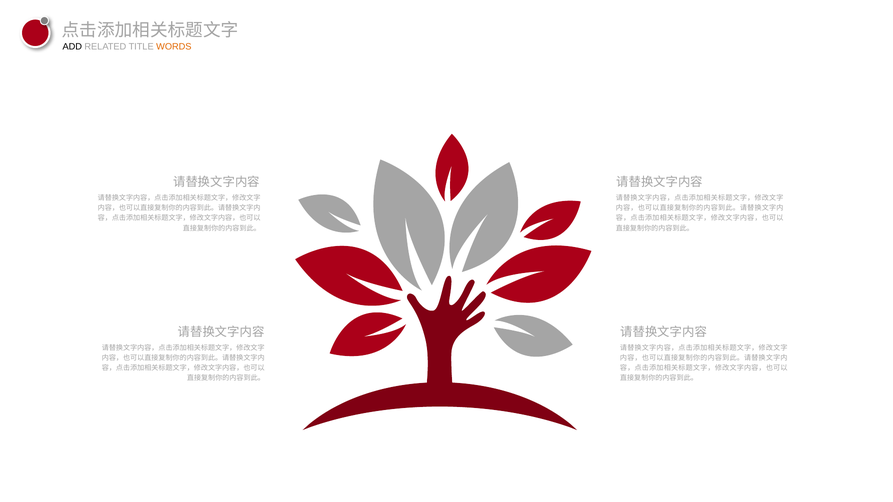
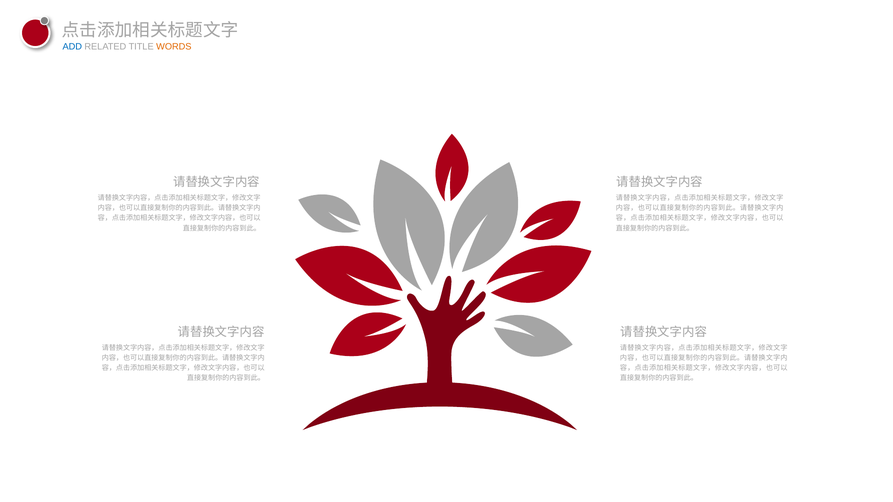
ADD colour: black -> blue (72, 47)
